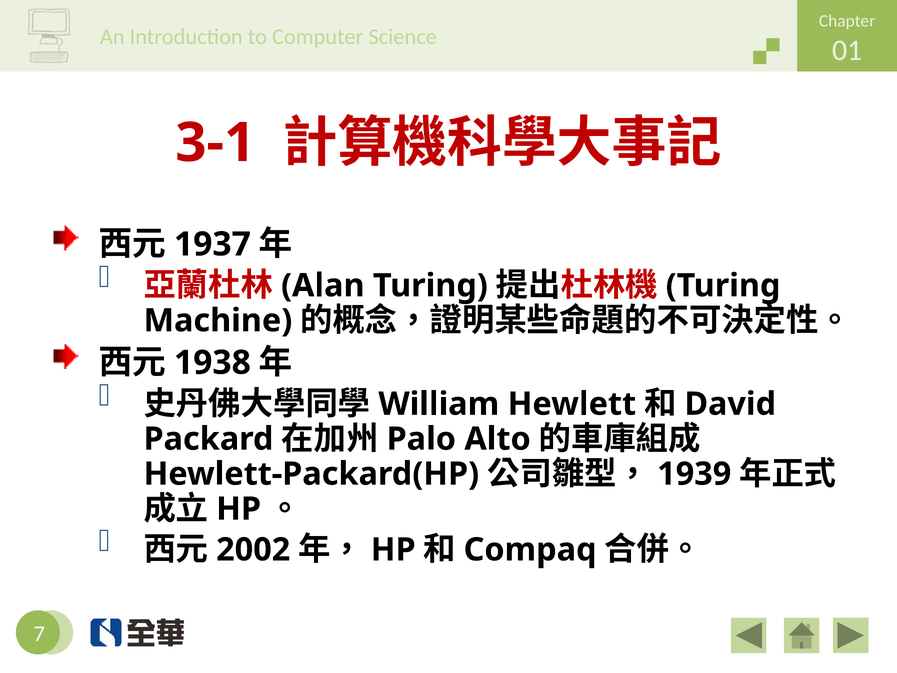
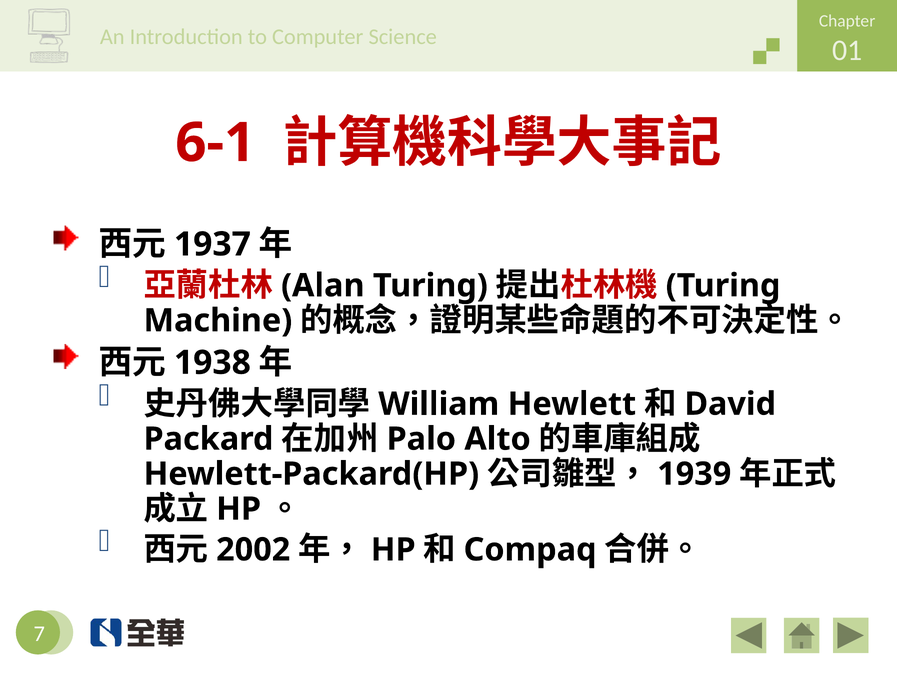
3-1: 3-1 -> 6-1 (215, 143)
